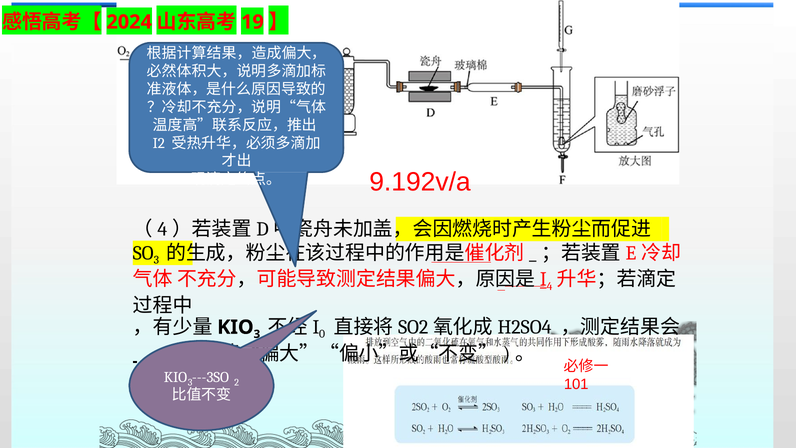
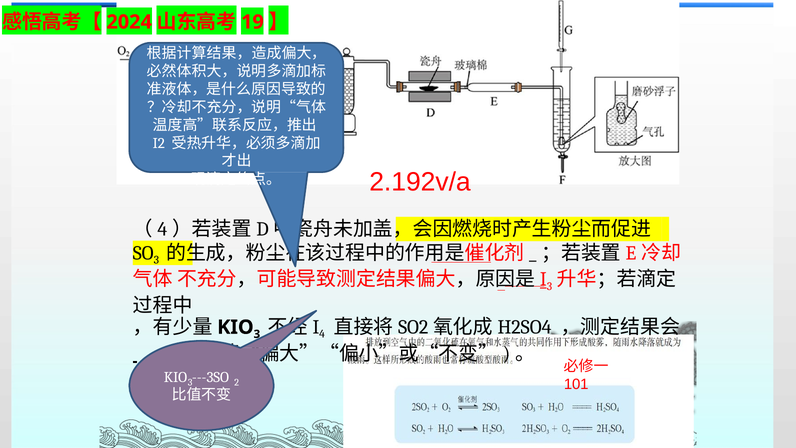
9.192v/a: 9.192v/a -> 2.192v/a (420, 182)
4: 4 -> 3 (549, 286)
0: 0 -> 4 (322, 334)
